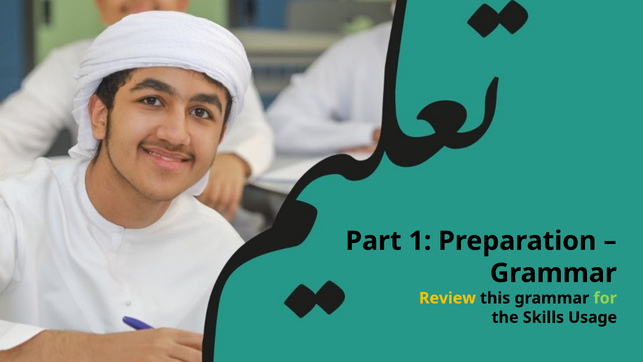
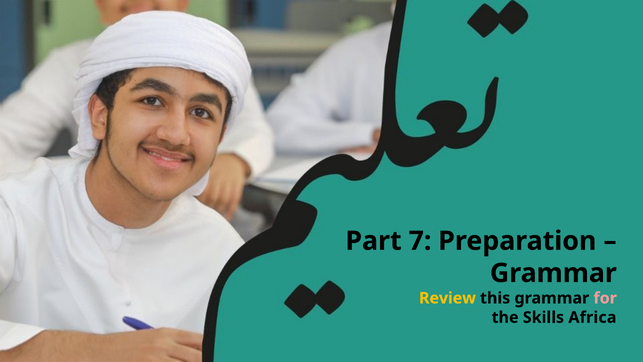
1: 1 -> 7 (420, 241)
for colour: light green -> pink (605, 298)
Usage: Usage -> Africa (592, 317)
